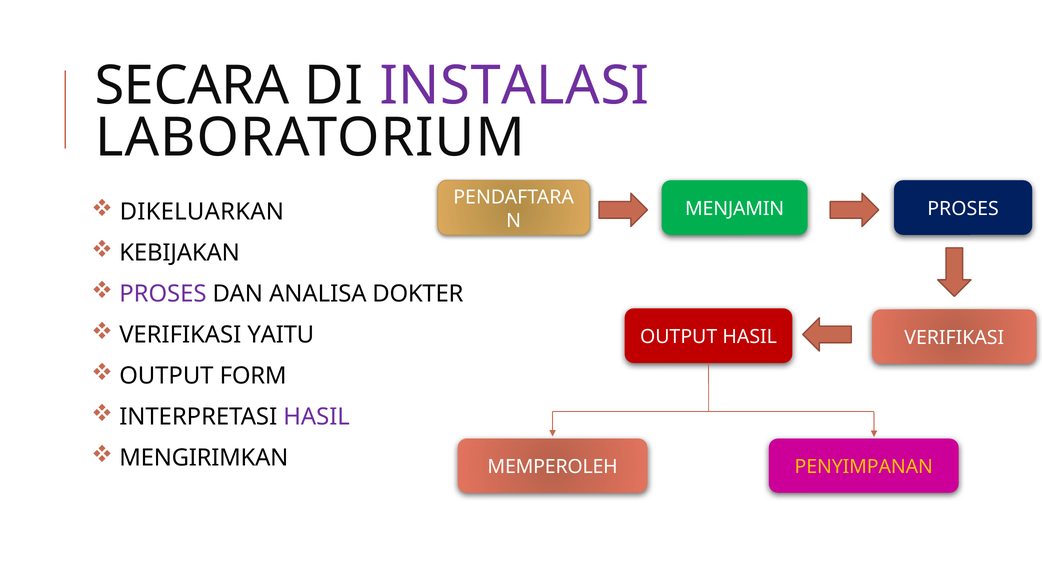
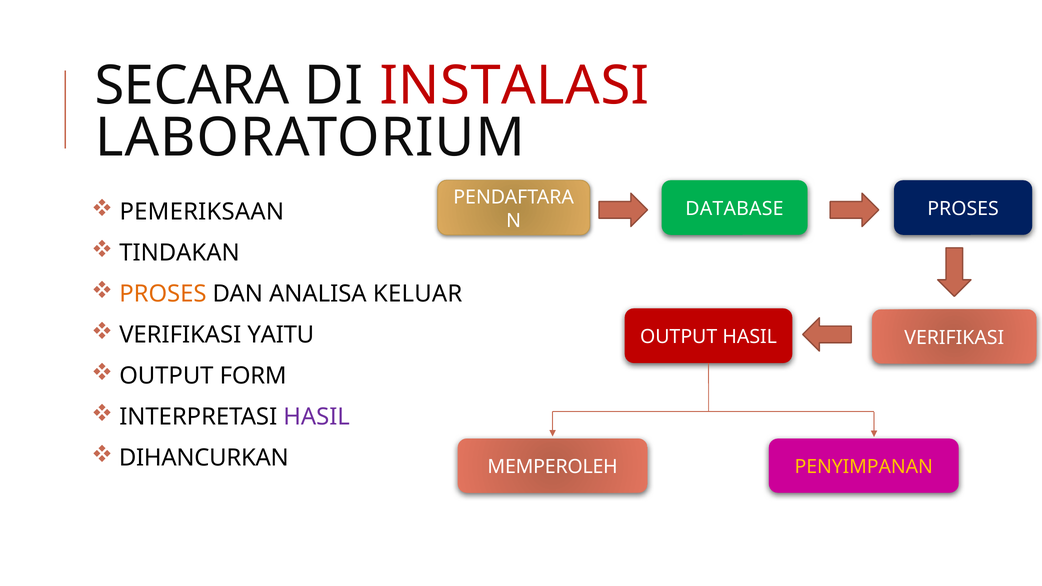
INSTALASI colour: purple -> red (514, 86)
DIKELUARKAN: DIKELUARKAN -> PEMERIKSAAN (202, 212)
MENJAMIN: MENJAMIN -> DATABASE (734, 209)
KEBIJAKAN: KEBIJAKAN -> TINDAKAN (179, 253)
PROSES colour: purple -> orange (163, 294)
DOKTER: DOKTER -> KELUAR (418, 294)
MENGIRIMKAN: MENGIRIMKAN -> DIHANCURKAN (204, 458)
